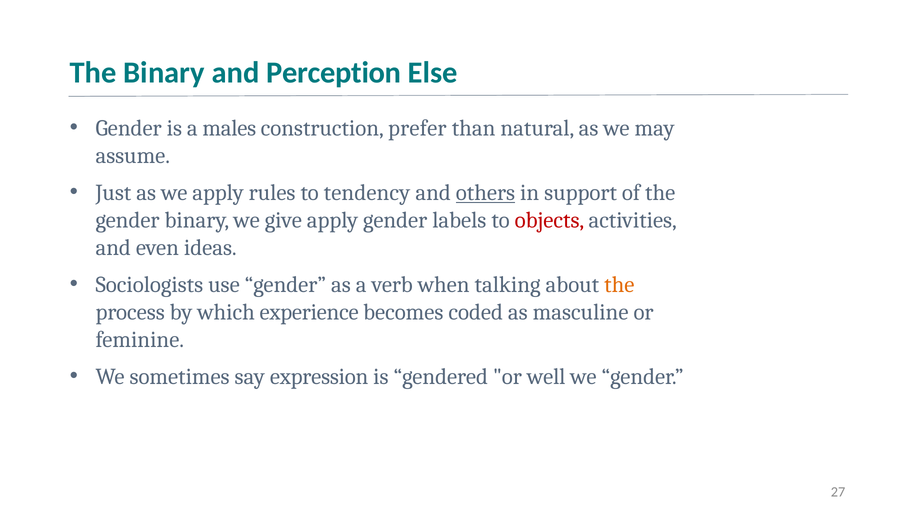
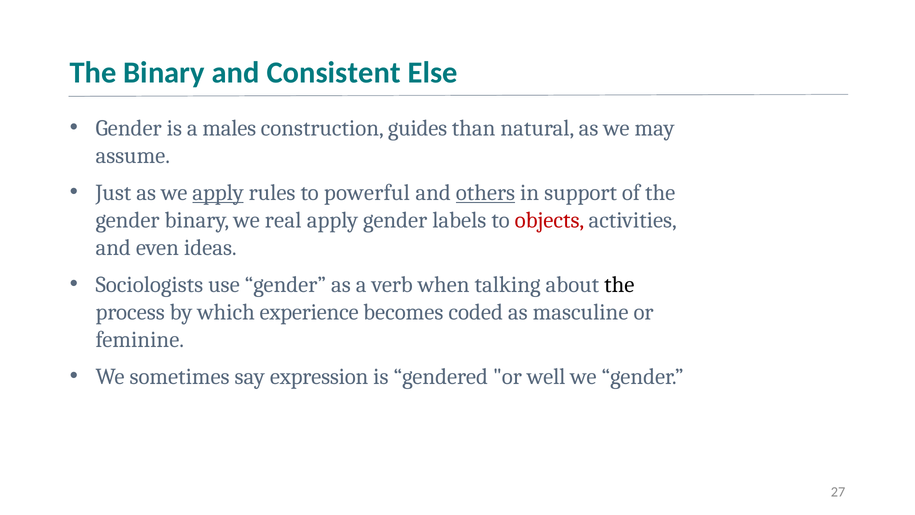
Perception: Perception -> Consistent (334, 73)
prefer: prefer -> guides (418, 128)
apply underline: none -> present (218, 193)
tendency: tendency -> powerful (367, 193)
give: give -> real (283, 220)
the colour: orange -> black (619, 284)
